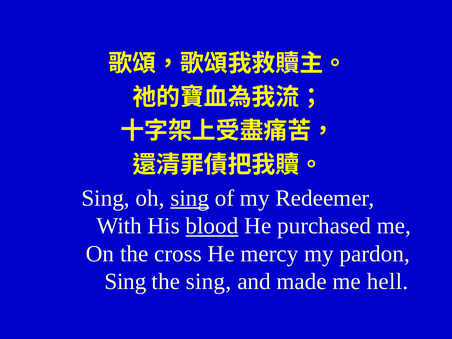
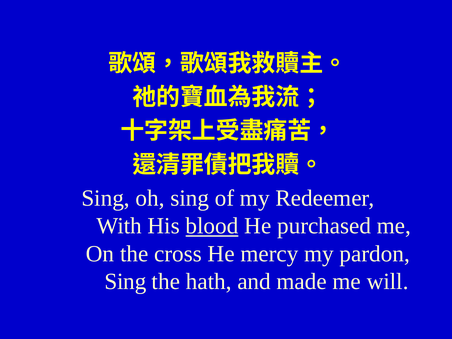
sing underline: present -> none (190, 198)
the sing: sing -> hath (209, 282)
hell: hell -> will (388, 282)
